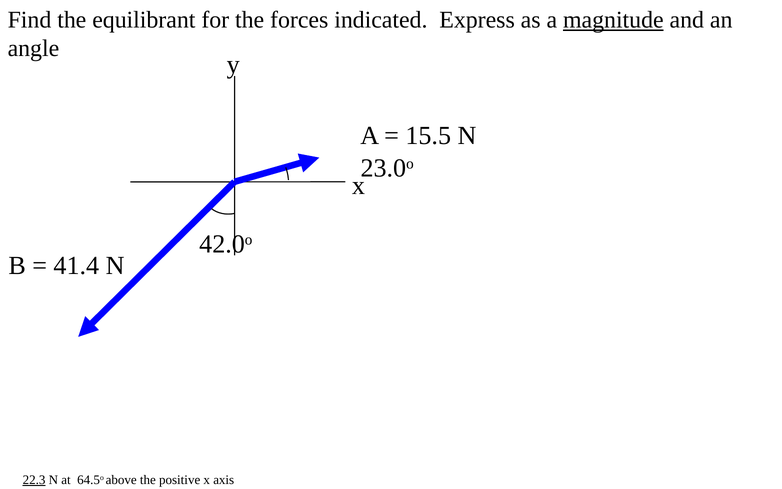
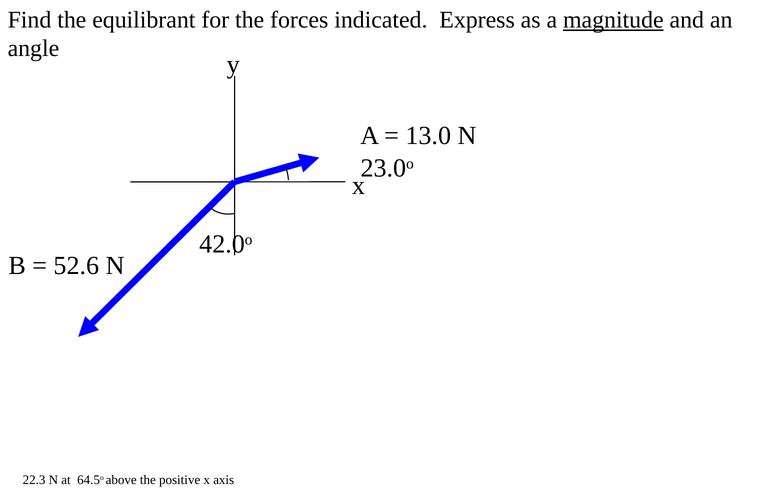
15.5: 15.5 -> 13.0 (428, 135)
41.4: 41.4 -> 52.6 (76, 266)
22.3 underline: present -> none (34, 480)
